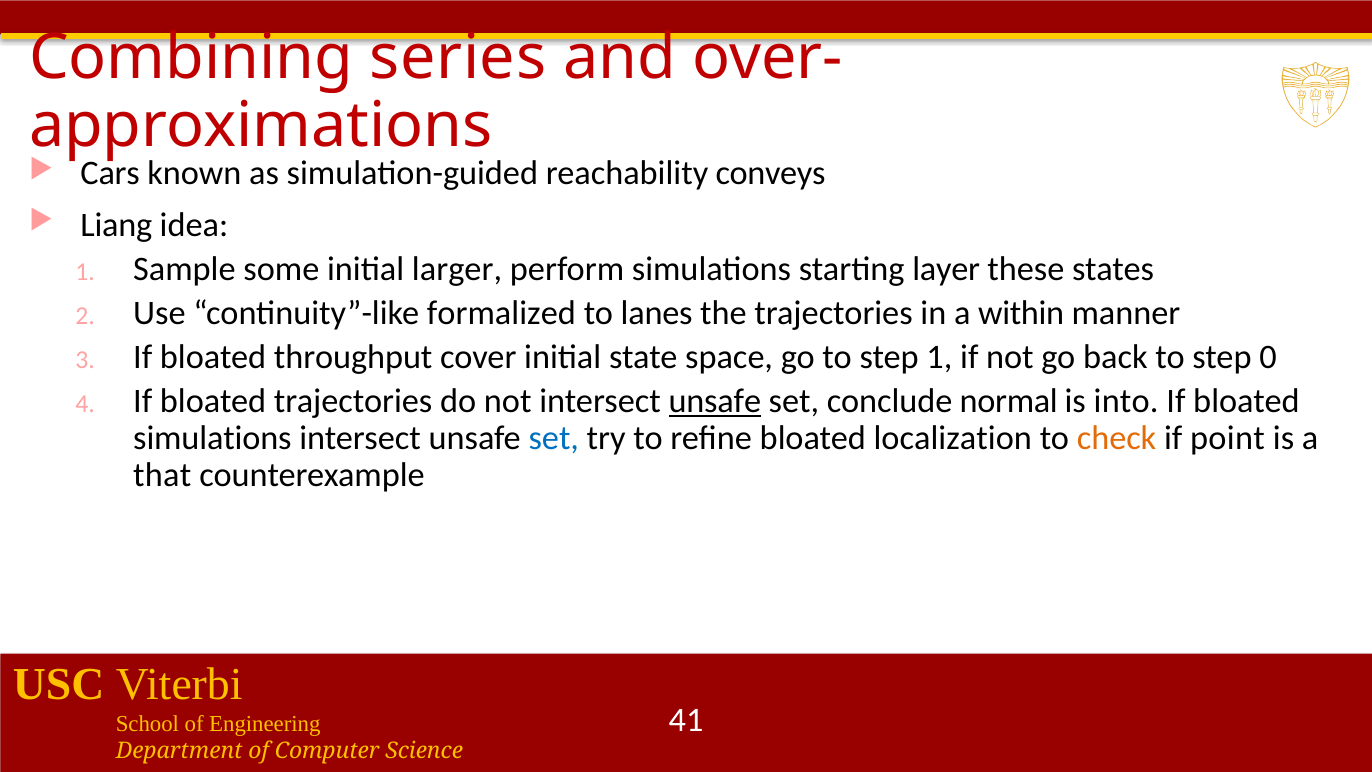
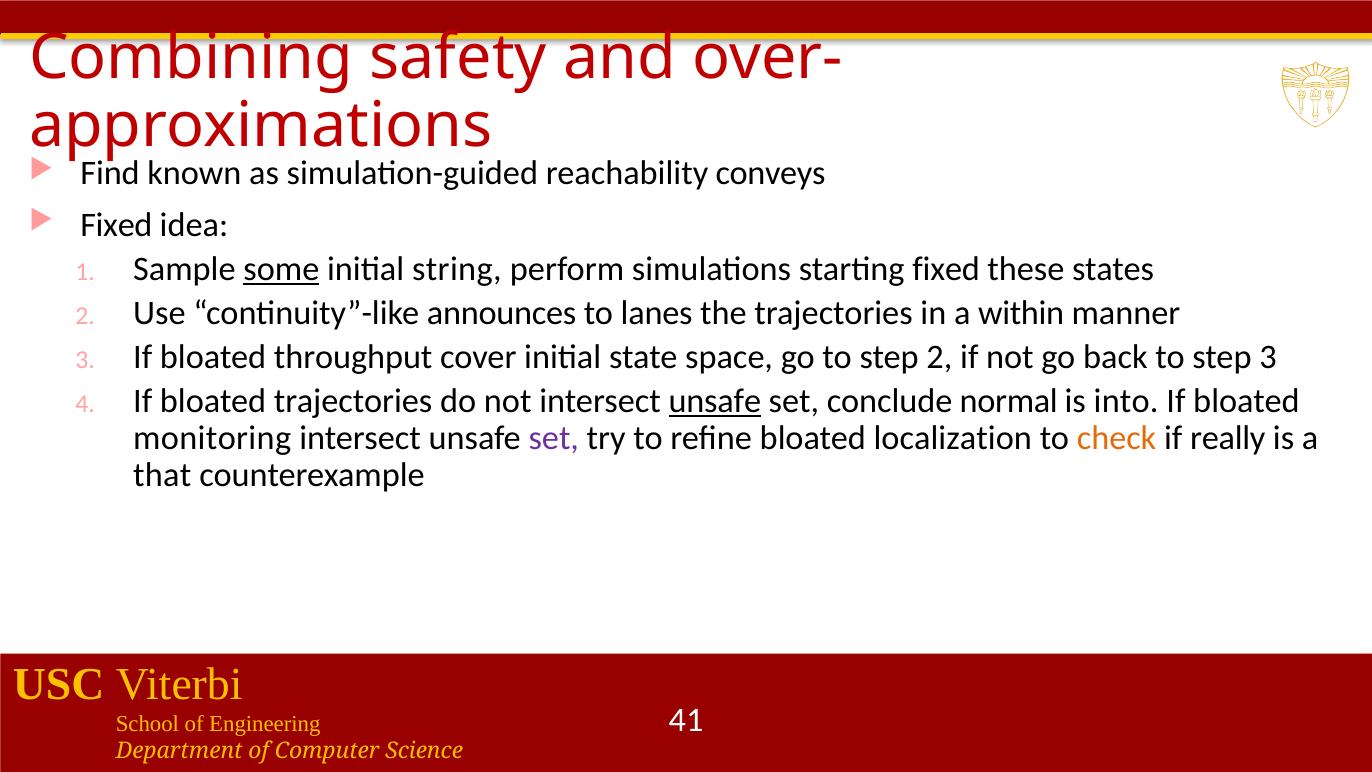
series: series -> safety (458, 58)
Cars: Cars -> Find (110, 173)
Liang: Liang -> Fixed (116, 225)
some underline: none -> present (281, 269)
larger: larger -> string (457, 269)
starting layer: layer -> fixed (946, 269)
formalized: formalized -> announces (502, 313)
step 1: 1 -> 2 (939, 357)
step 0: 0 -> 3 (1268, 357)
simulations: simulations -> monitoring (212, 438)
set colour: blue -> purple (554, 438)
point: point -> really (1228, 438)
